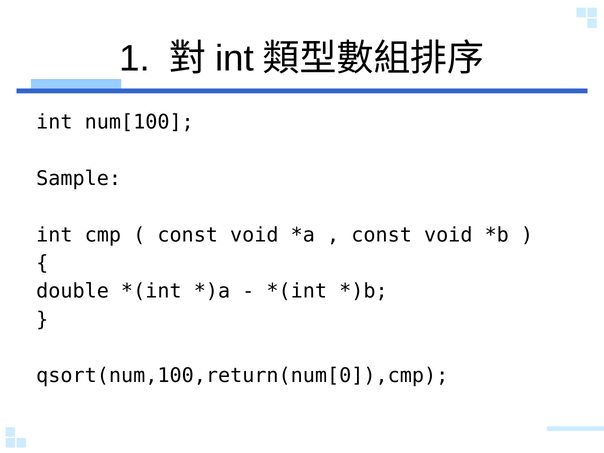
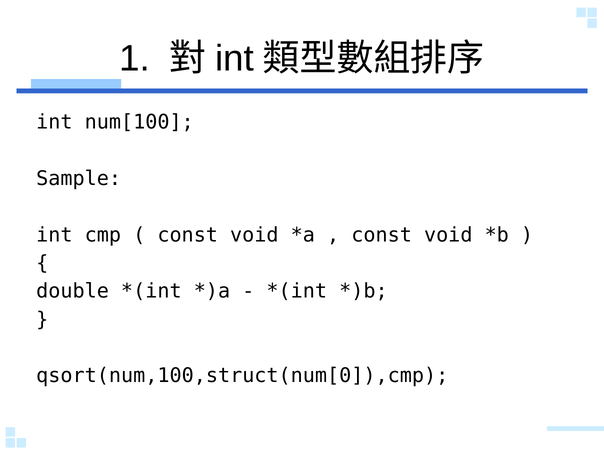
qsort(num,100,return(num[0]),cmp: qsort(num,100,return(num[0]),cmp -> qsort(num,100,struct(num[0]),cmp (242, 376)
